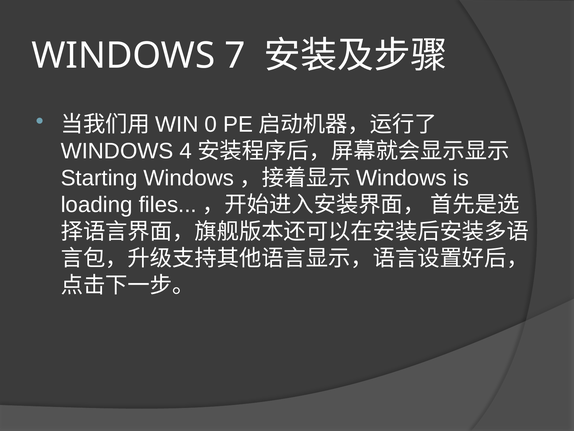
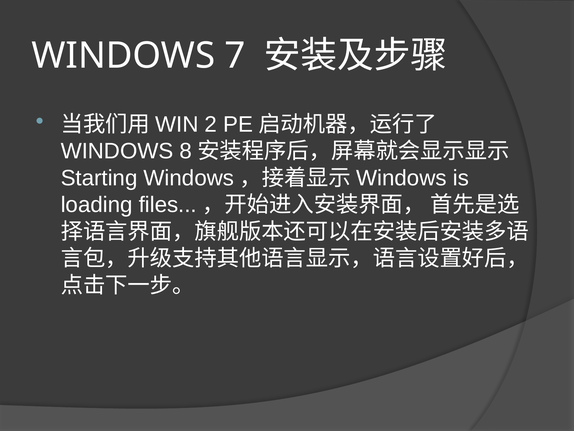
0: 0 -> 2 (211, 124)
4: 4 -> 8 (186, 151)
